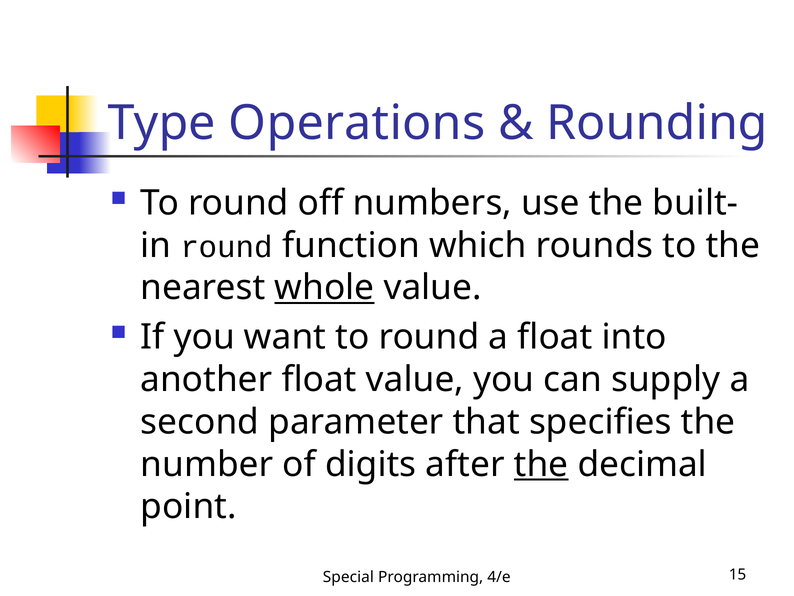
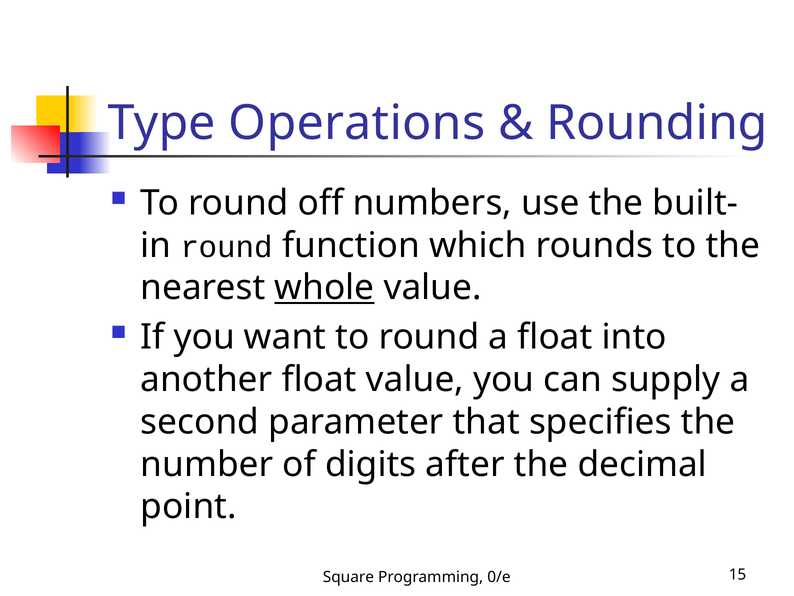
the underline: present -> none (541, 464)
Special: Special -> Square (348, 577)
4/e: 4/e -> 0/e (499, 577)
